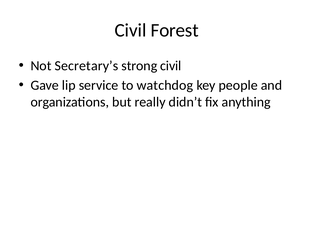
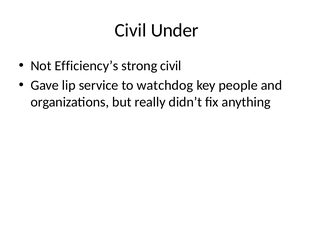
Forest: Forest -> Under (175, 30)
Secretary’s: Secretary’s -> Efficiency’s (86, 66)
